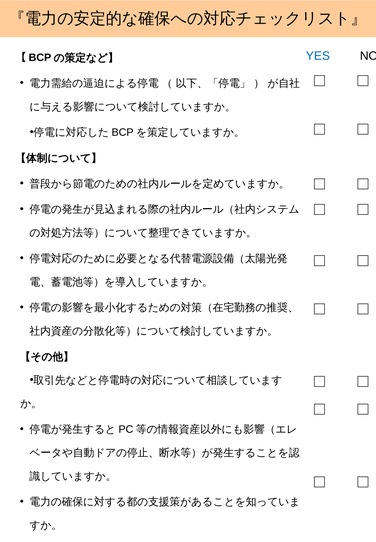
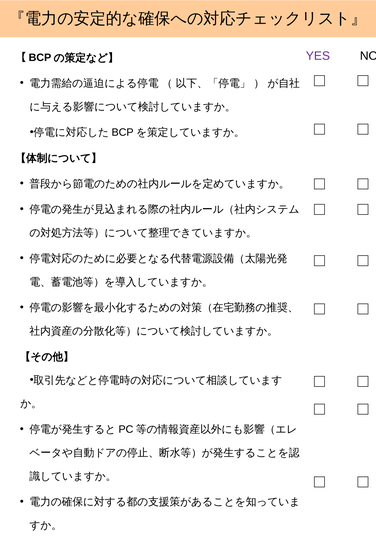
YES colour: blue -> purple (318, 56)
